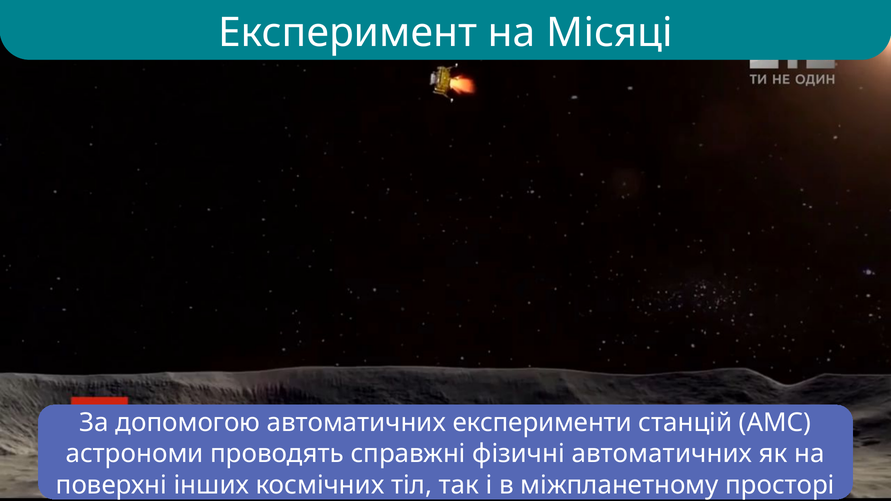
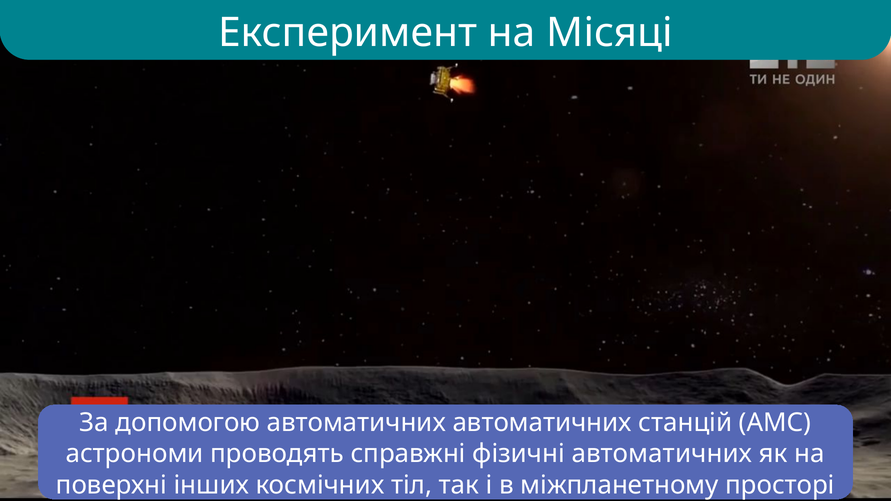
автоматичних експерименти: експерименти -> автоматичних (542, 423)
